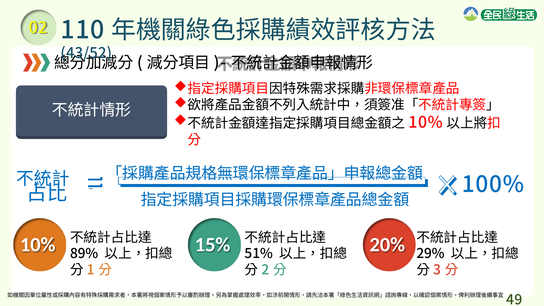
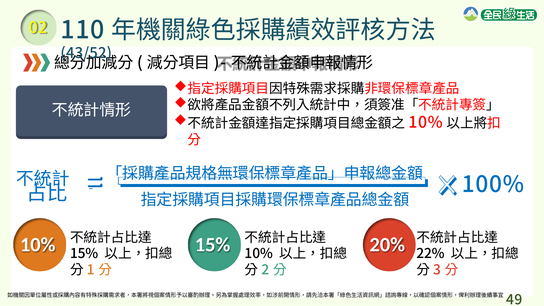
89%: 89% -> 15% (84, 254)
51%: 51% -> 10% (259, 254)
29%: 29% -> 22% (431, 254)
